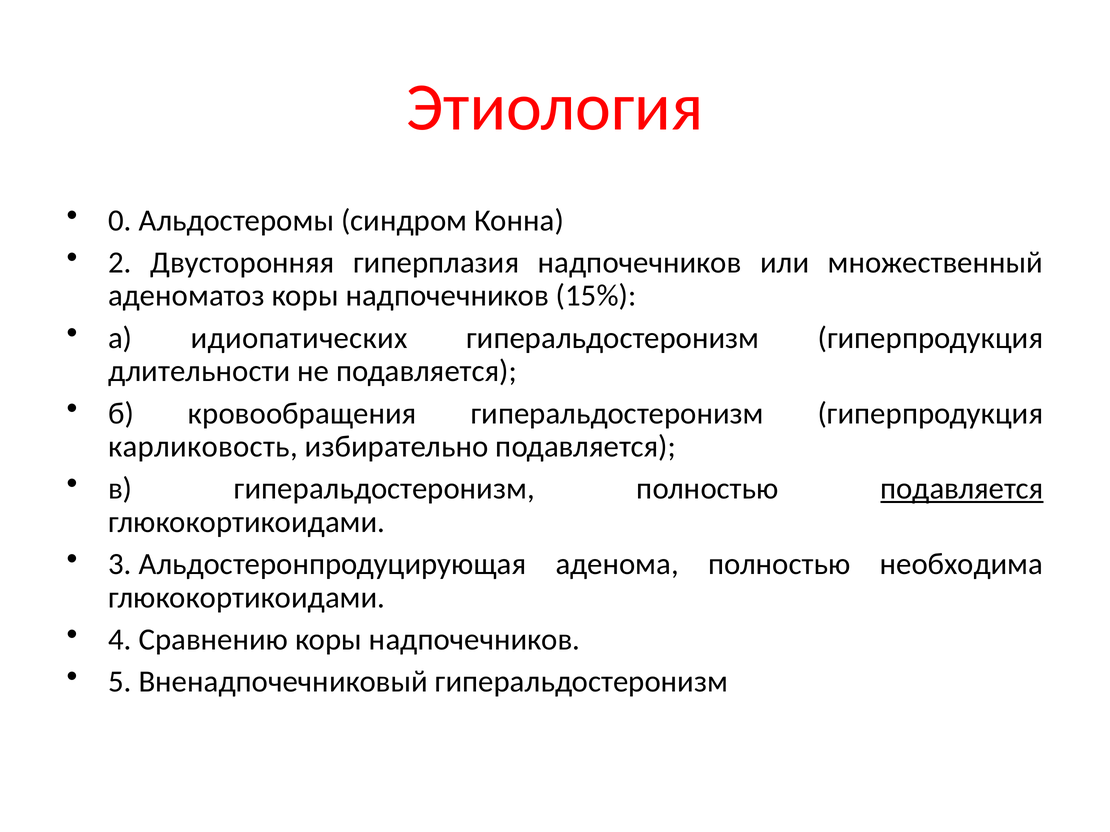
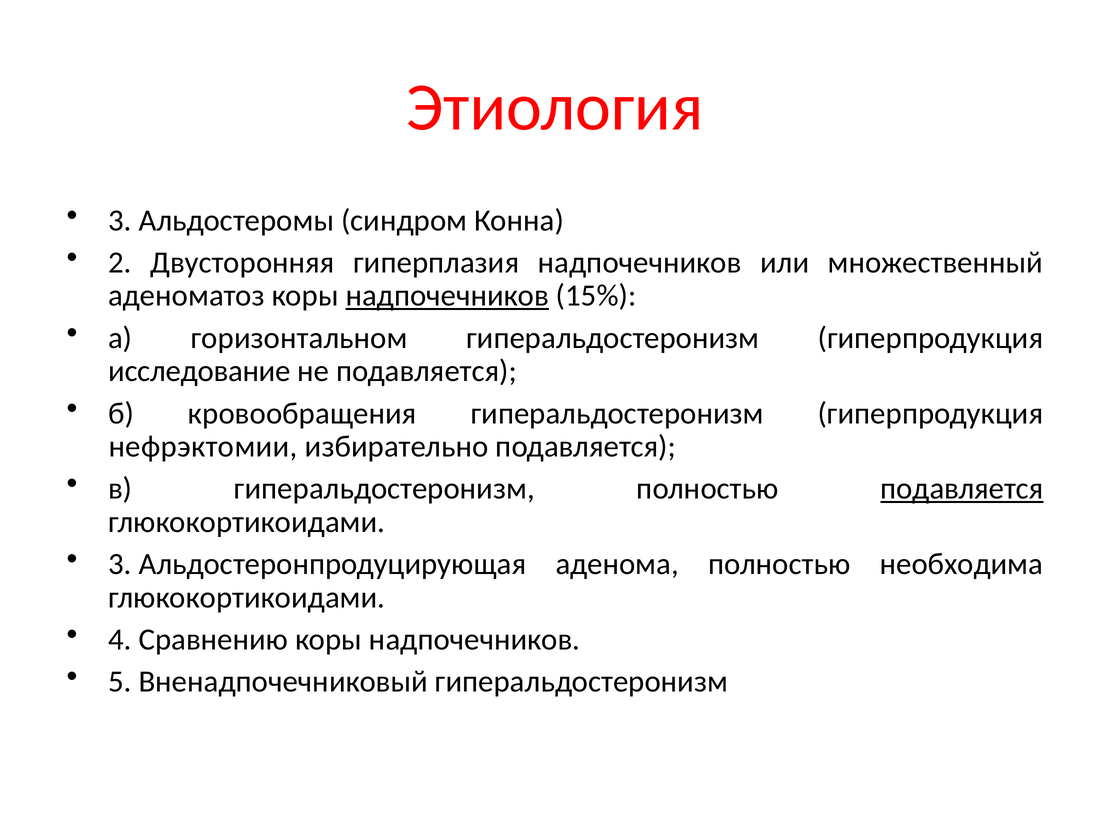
0: 0 -> 3 (120, 220)
надпочечников underline: none -> present (447, 296)
идиопатических: идиопатических -> горизонтальном (299, 338)
длительности: длительности -> исследование (199, 371)
карликовость: карликовость -> нефрэктомии (203, 447)
